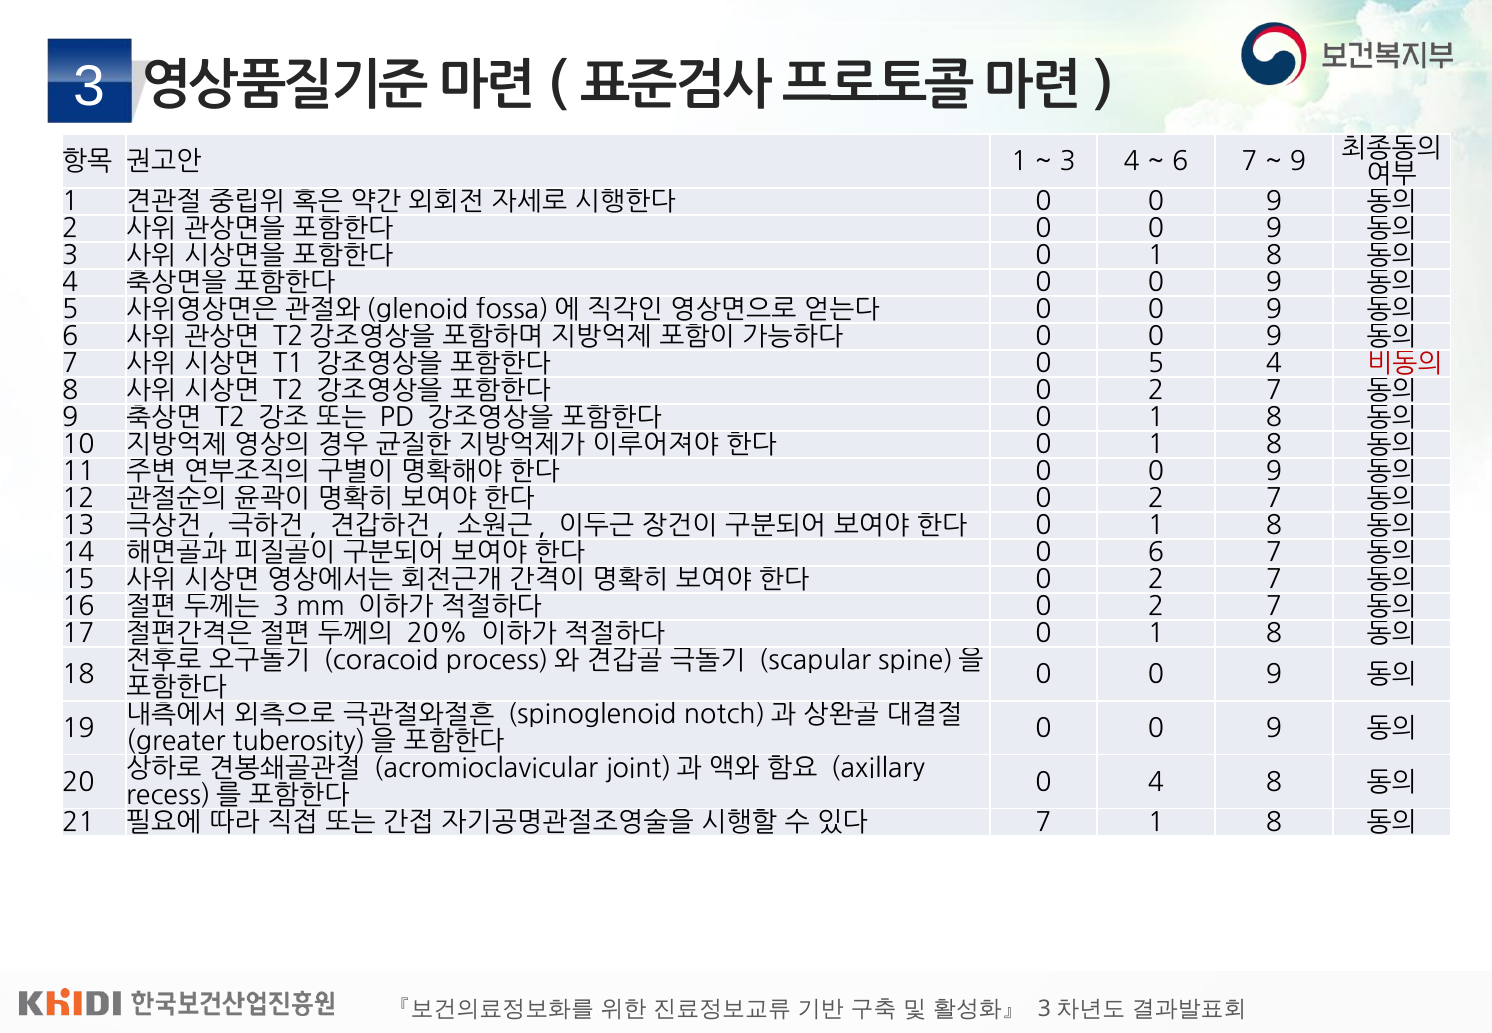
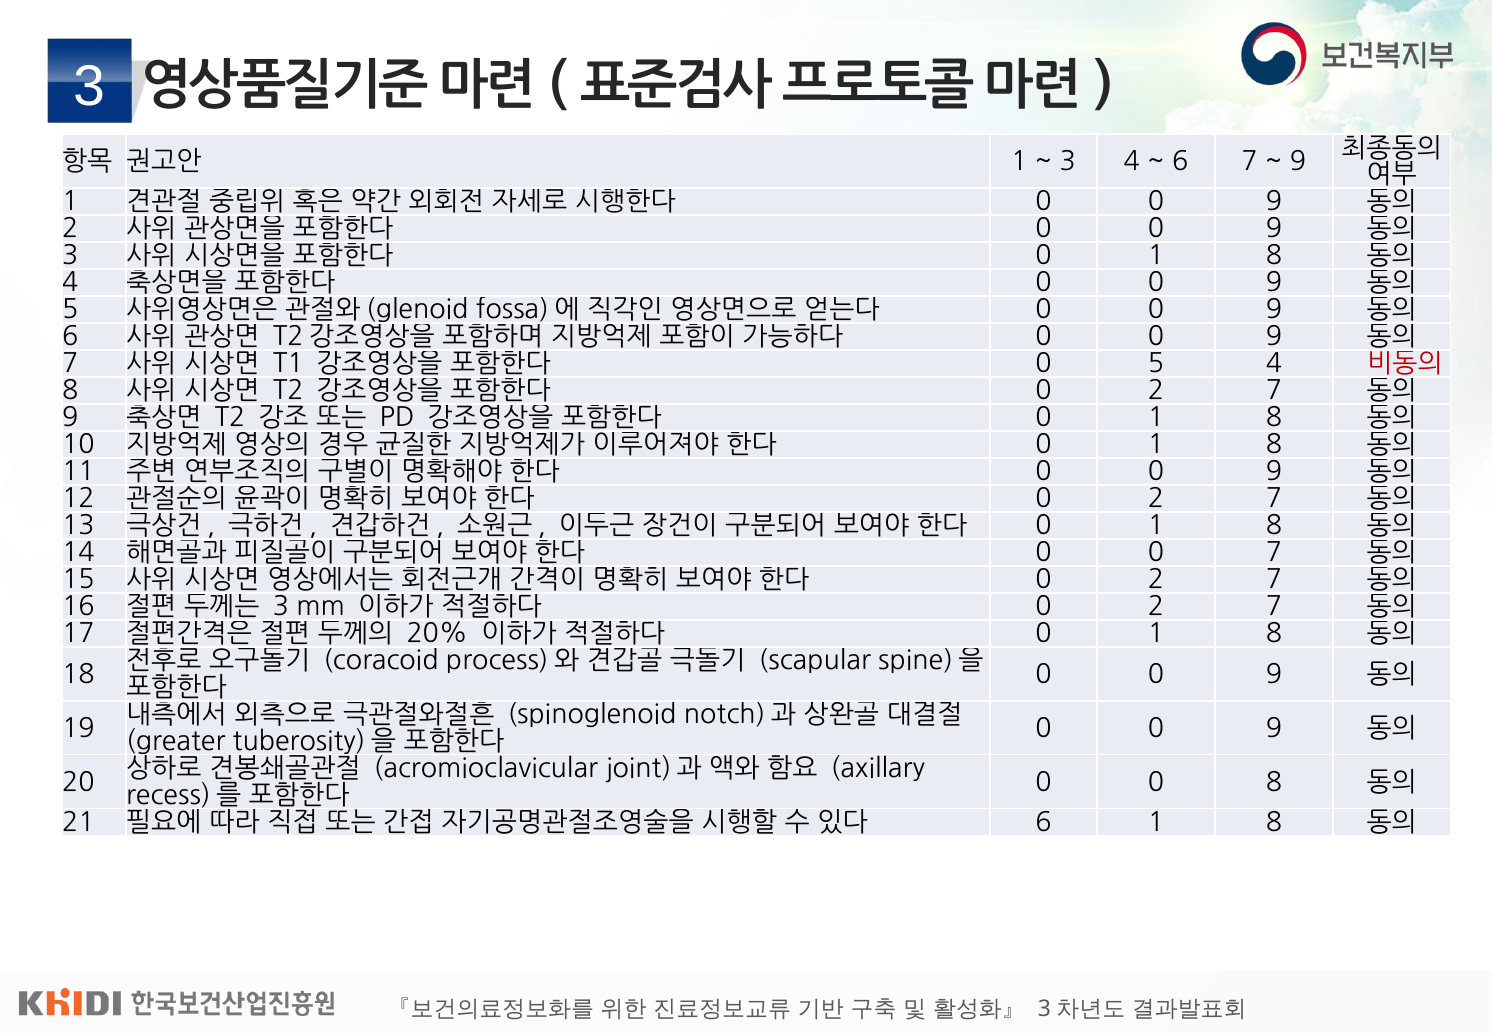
6: 6 -> 0 (1156, 553)
4: 4 -> 0 (1156, 782)
7: 7 -> 6 (1044, 823)
